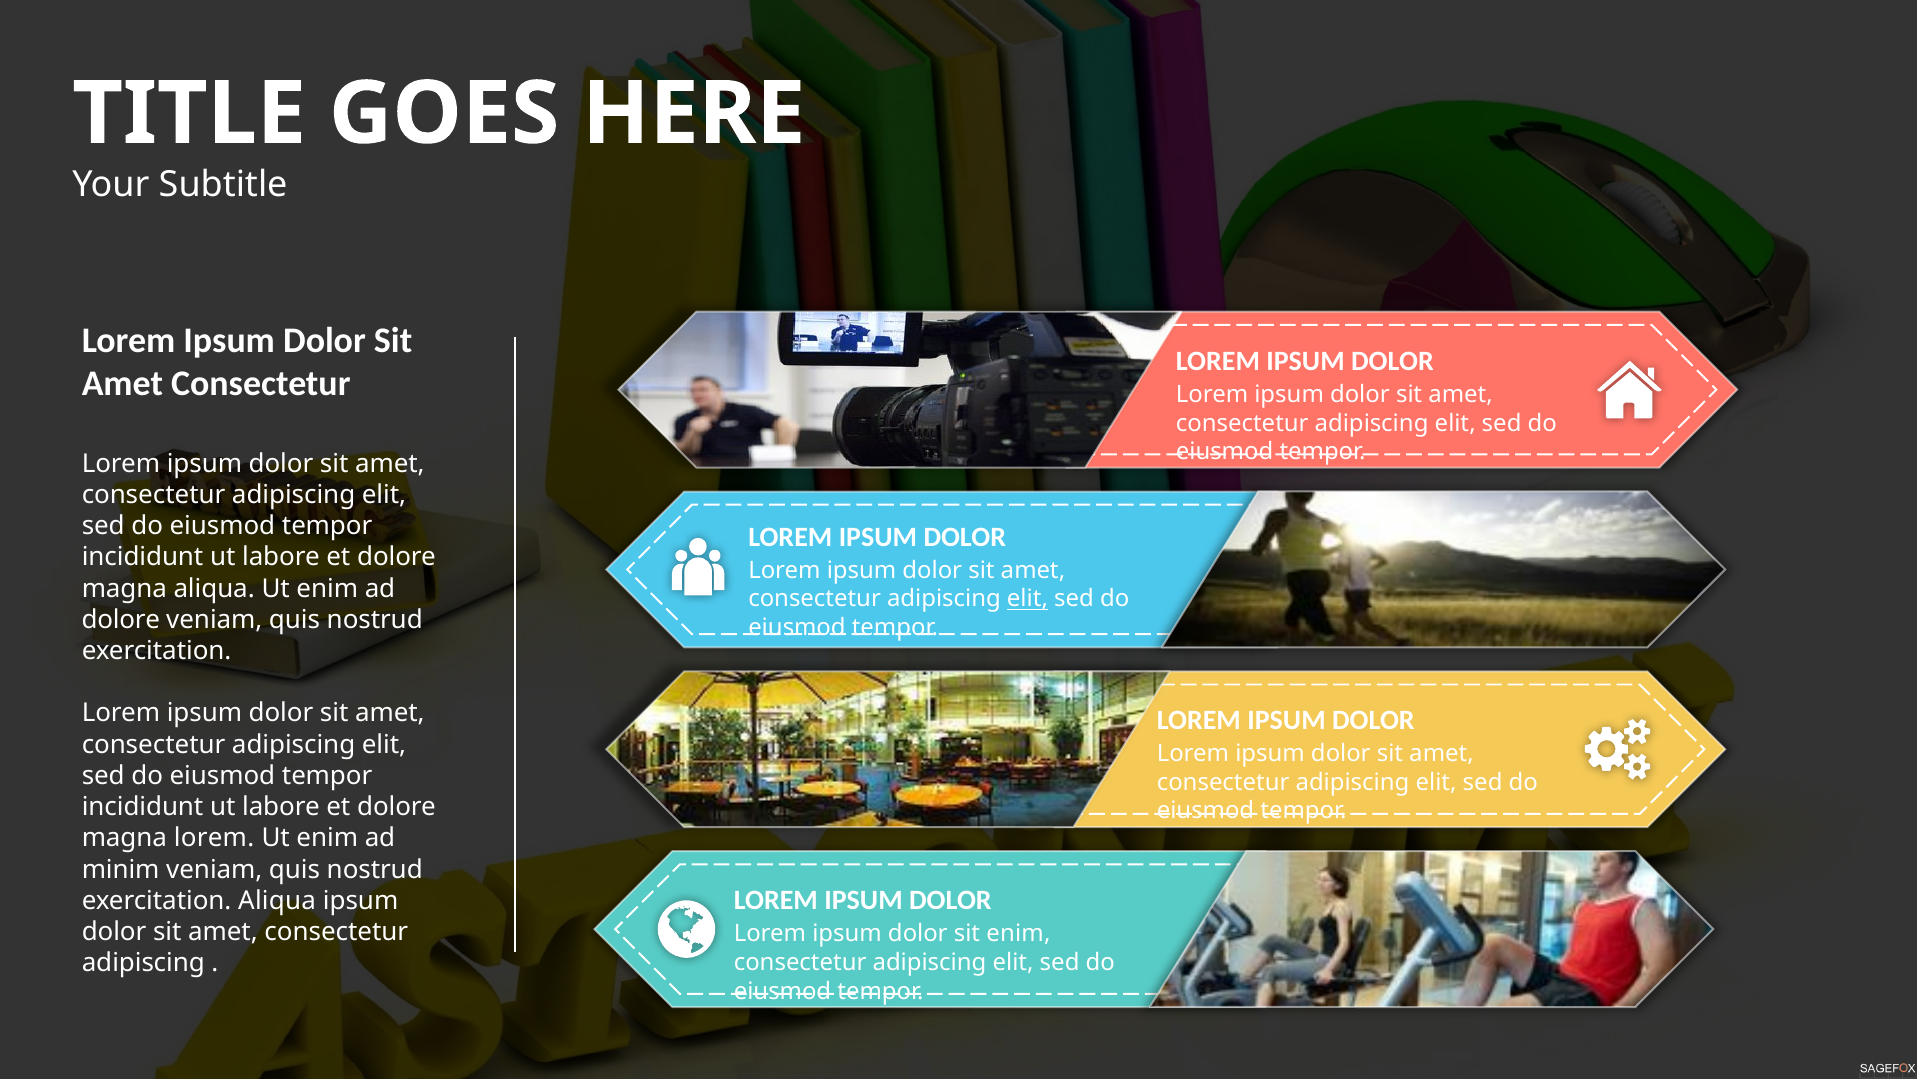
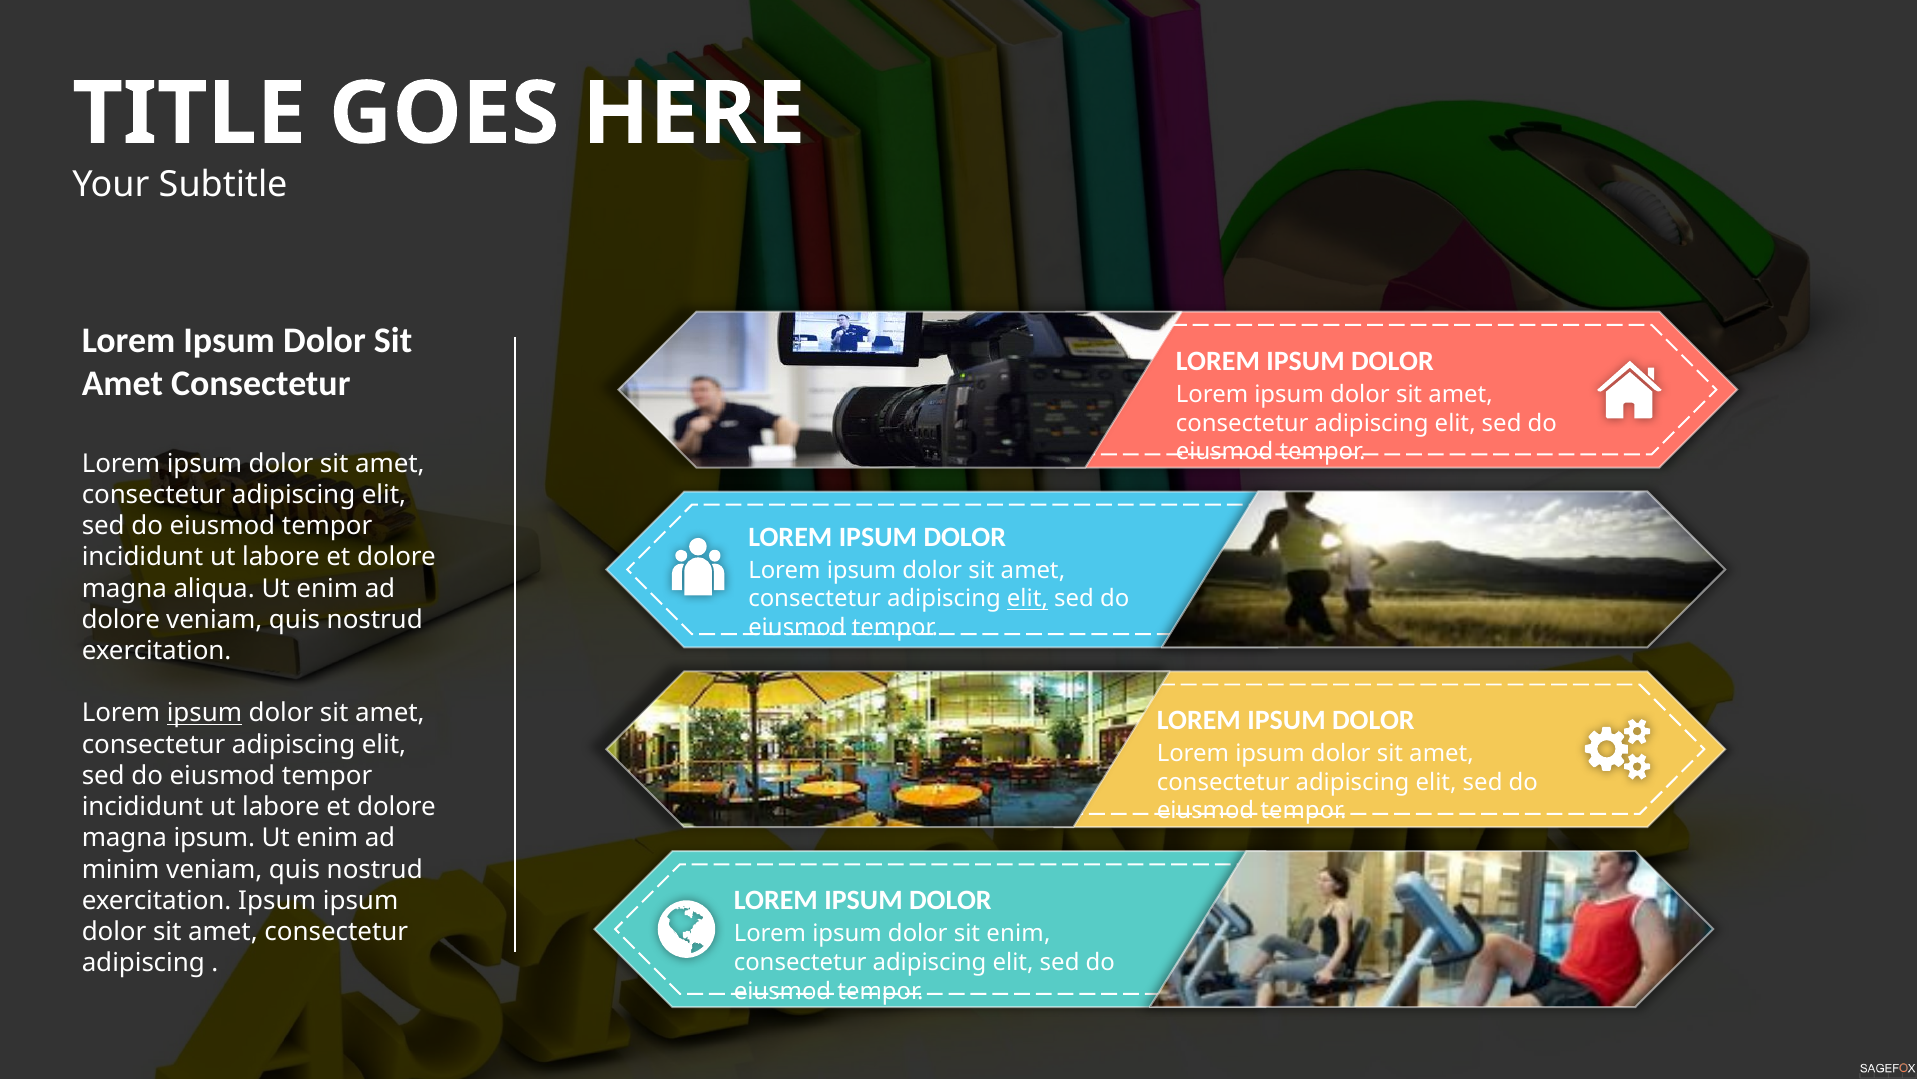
ipsum underline: none -> present (204, 713)
magna lorem: lorem -> ipsum (214, 838)
exercitation Aliqua: Aliqua -> Ipsum (277, 900)
